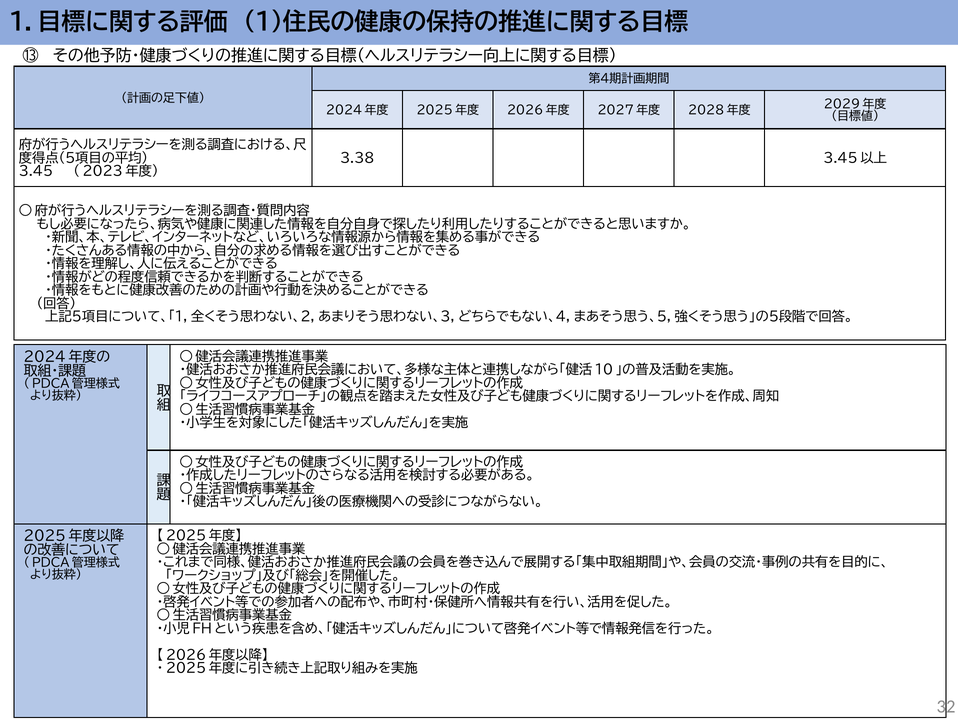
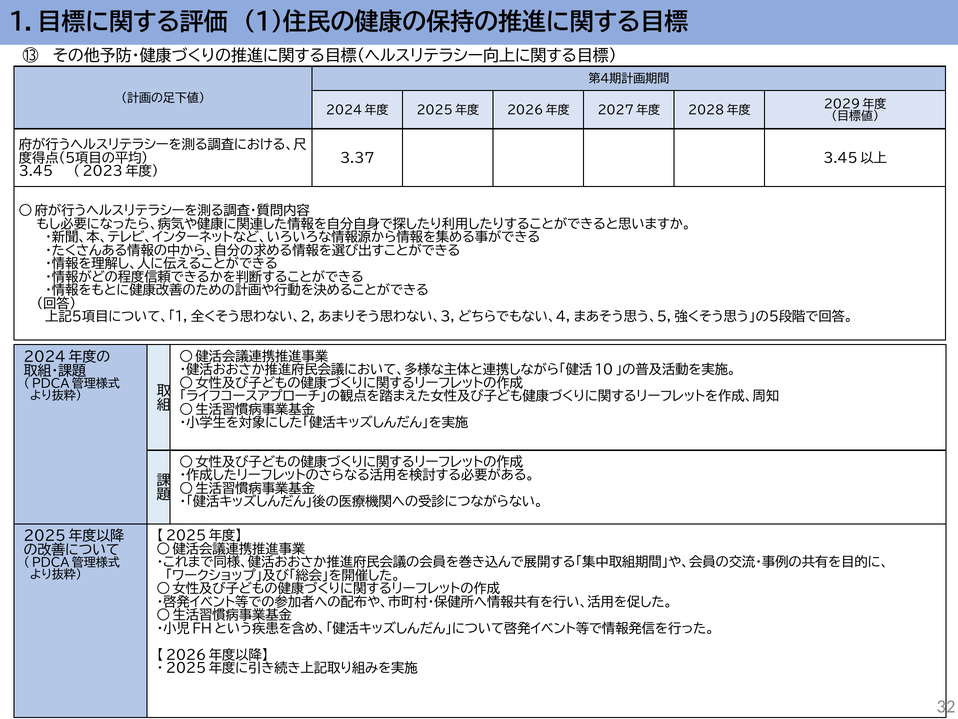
3.38: 3.38 -> 3.37 (357, 158)
